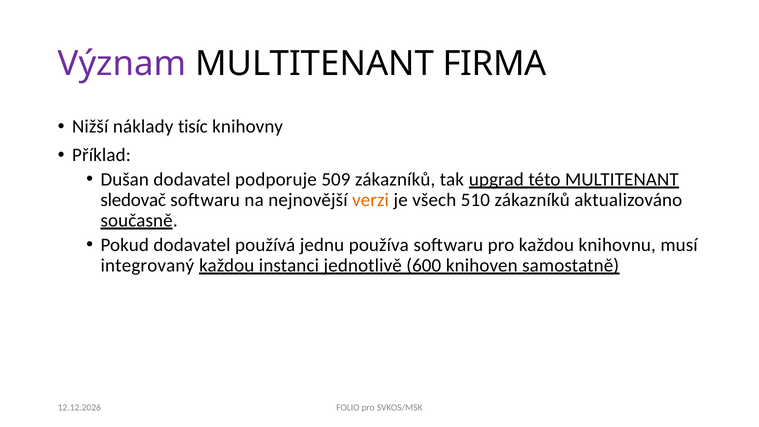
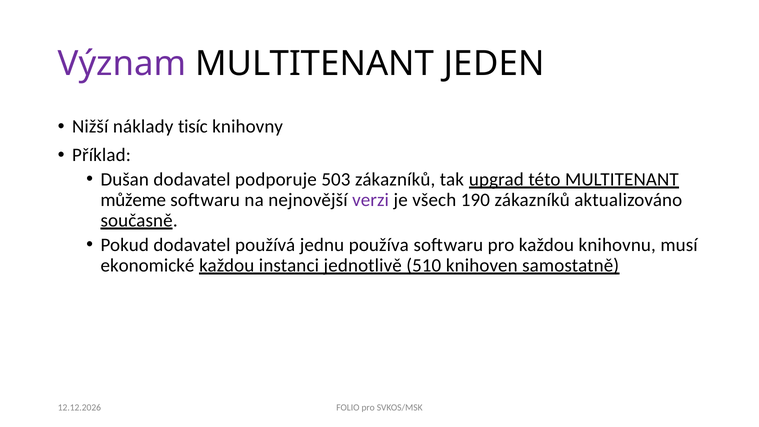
FIRMA: FIRMA -> JEDEN (494, 64)
509: 509 -> 503 (336, 179)
sledovač: sledovač -> můžeme (133, 200)
verzi colour: orange -> purple (371, 200)
510: 510 -> 190 (475, 200)
integrovaný: integrovaný -> ekonomické (147, 265)
600: 600 -> 510 (424, 265)
